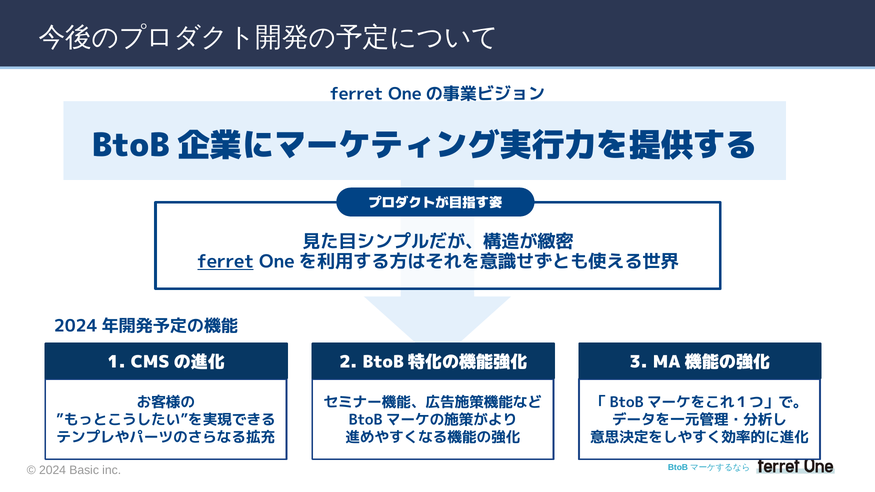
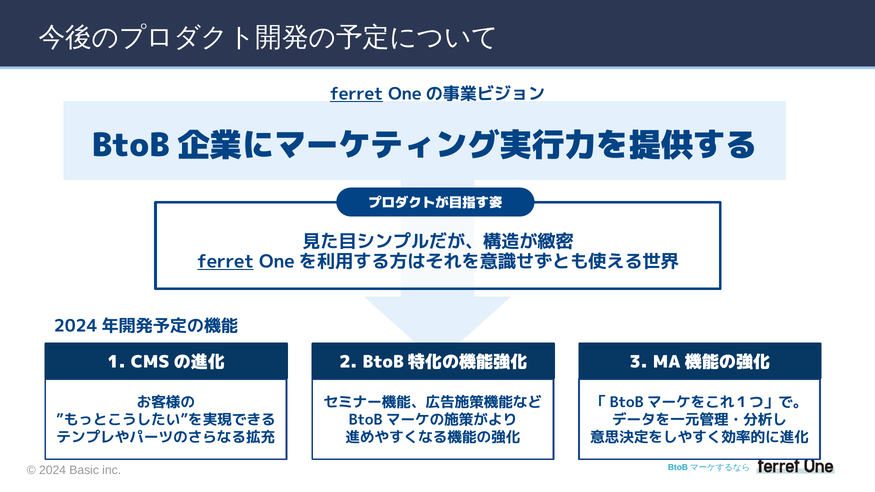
ferret underline: none -> present (356, 94)
